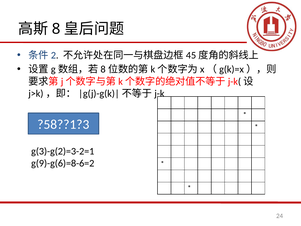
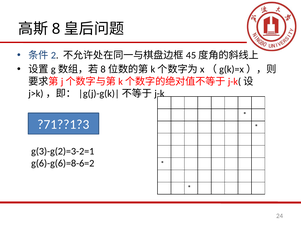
?58??1?3: ?58??1?3 -> ?71??1?3 (63, 124)
g(9)-g(6)=8-6=2: g(9)-g(6)=8-6=2 -> g(6)-g(6)=8-6=2 (63, 163)
